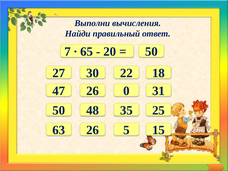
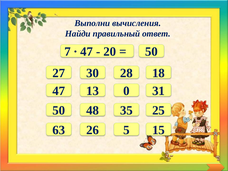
65: 65 -> 47 (87, 52)
22: 22 -> 28 (126, 73)
47 26: 26 -> 13 (93, 91)
